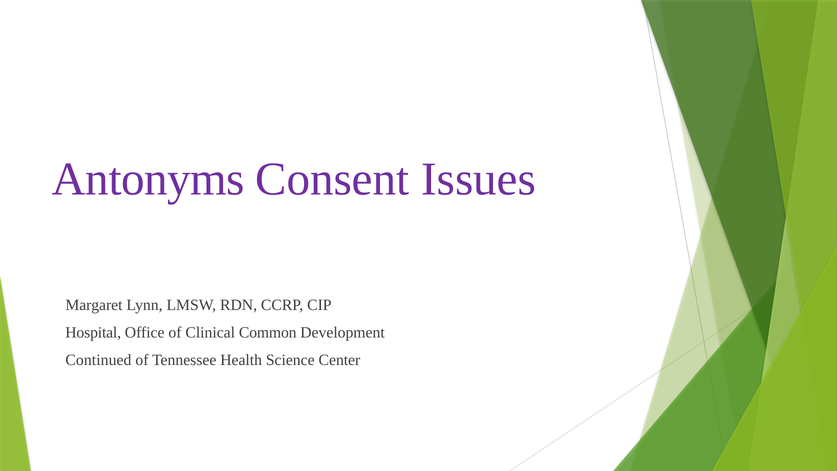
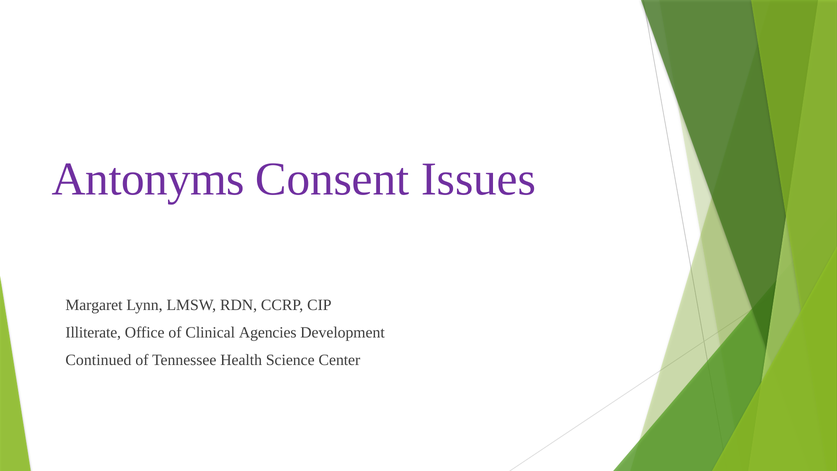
Hospital: Hospital -> Illiterate (93, 332)
Common: Common -> Agencies (268, 332)
